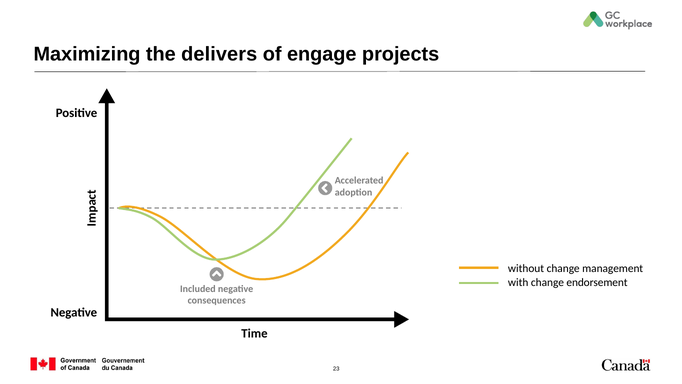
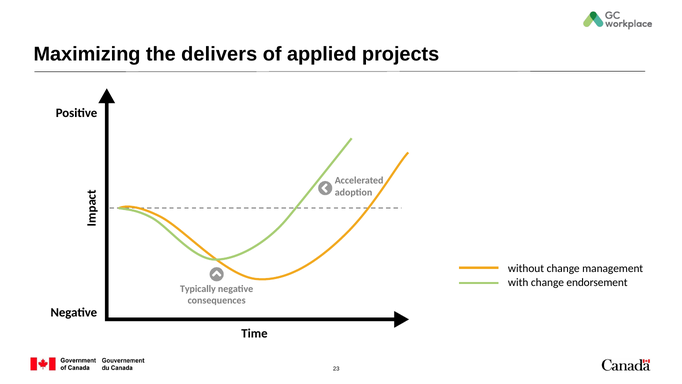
engage: engage -> applied (322, 54)
Included: Included -> Typically (198, 288)
